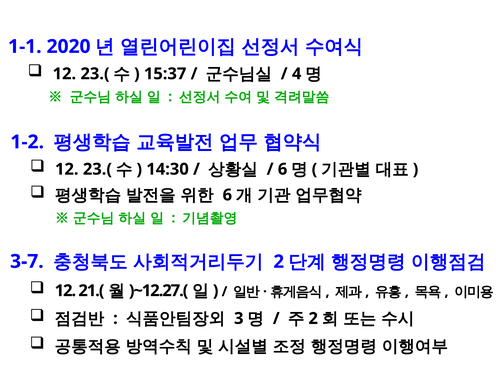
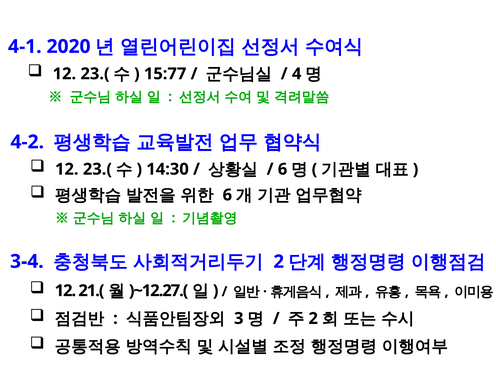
1-1: 1-1 -> 4-1 (25, 47)
15:37: 15:37 -> 15:77 (165, 74)
1-2: 1-2 -> 4-2 (27, 142)
3-7: 3-7 -> 3-4 (27, 261)
